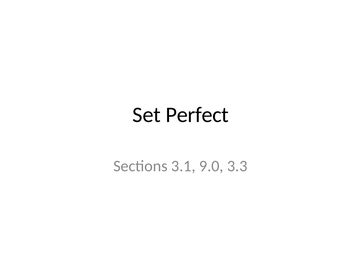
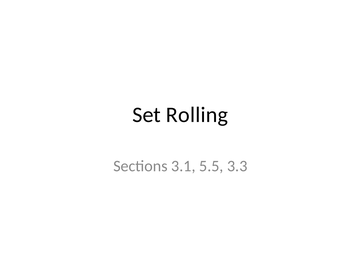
Perfect: Perfect -> Rolling (197, 115)
9.0: 9.0 -> 5.5 (211, 166)
